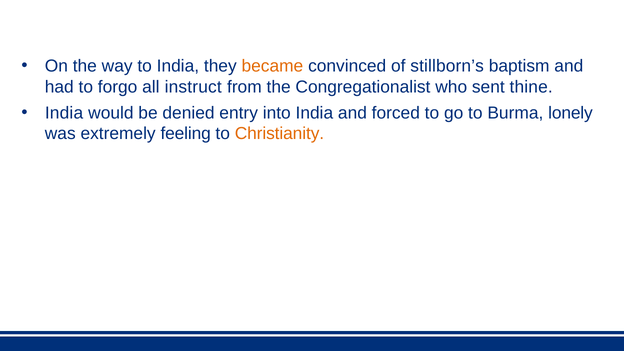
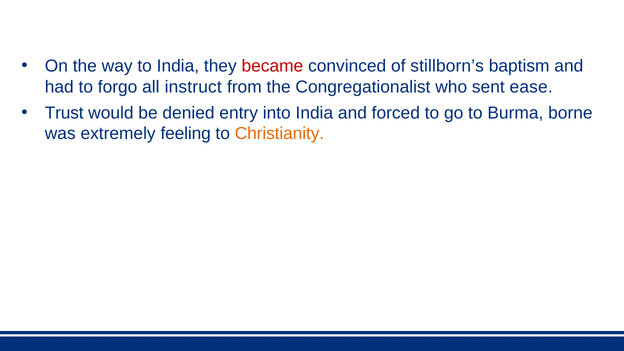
became colour: orange -> red (272, 66)
thine: thine -> ease (531, 87)
India: India -> Trust (64, 113)
lonely: lonely -> borne (570, 113)
